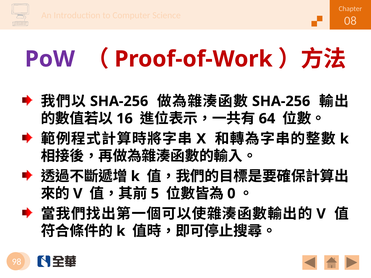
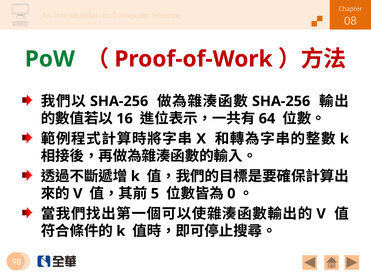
PoW colour: purple -> green (50, 59)
